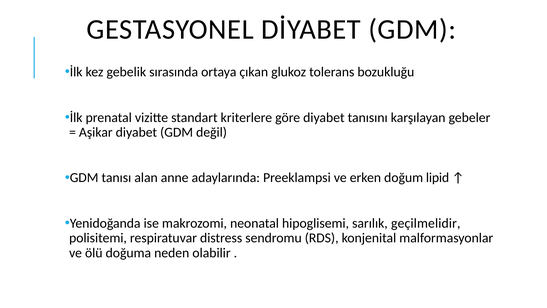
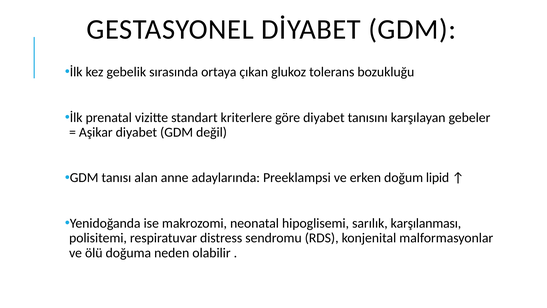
geçilmelidir: geçilmelidir -> karşılanması (426, 223)
